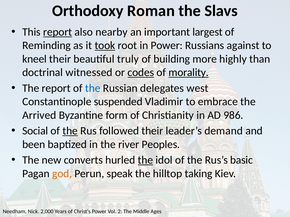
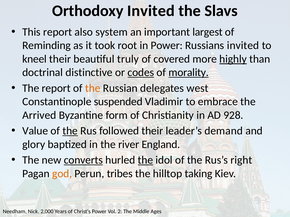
Orthodoxy Roman: Roman -> Invited (151, 11)
report underline: present -> none (58, 32)
nearby: nearby -> system (112, 32)
took underline: present -> none (105, 46)
Russians against: against -> invited (243, 46)
building: building -> covered (172, 59)
highly underline: none -> present (233, 59)
witnessed: witnessed -> distinctive (89, 73)
the colour: blue -> orange (93, 88)
986: 986 -> 928 (233, 115)
Social: Social -> Value (35, 131)
been: been -> glory (34, 145)
Peoples: Peoples -> England (161, 145)
converts underline: none -> present (83, 160)
basic: basic -> right (241, 160)
speak: speak -> tribes (120, 174)
